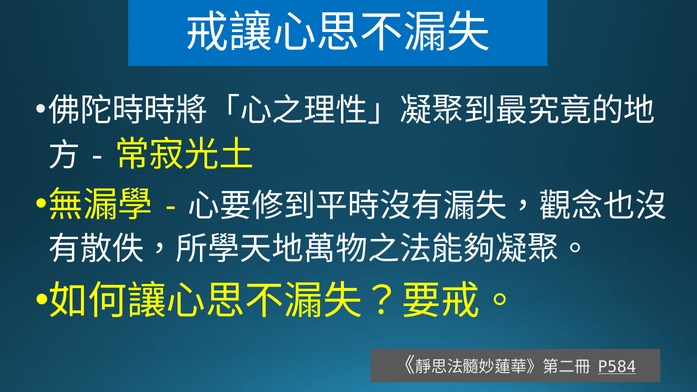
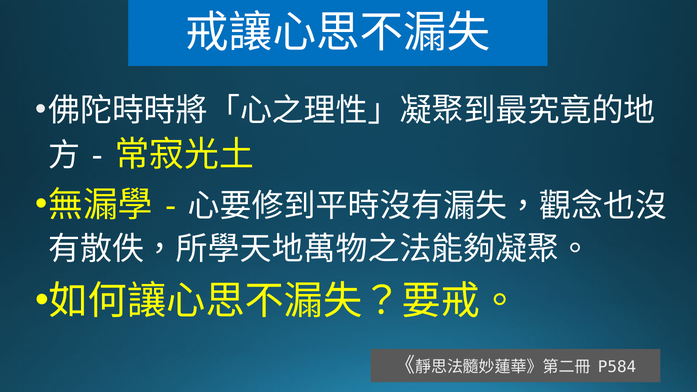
P584 underline: present -> none (617, 367)
